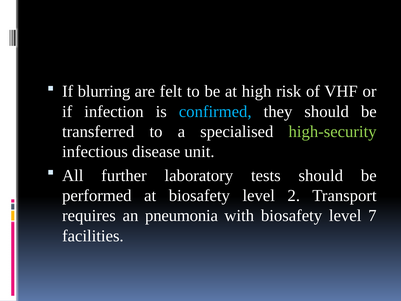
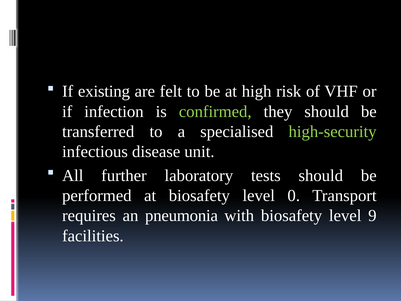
blurring: blurring -> existing (104, 91)
confirmed colour: light blue -> light green (215, 111)
2: 2 -> 0 (294, 196)
7: 7 -> 9 (372, 216)
